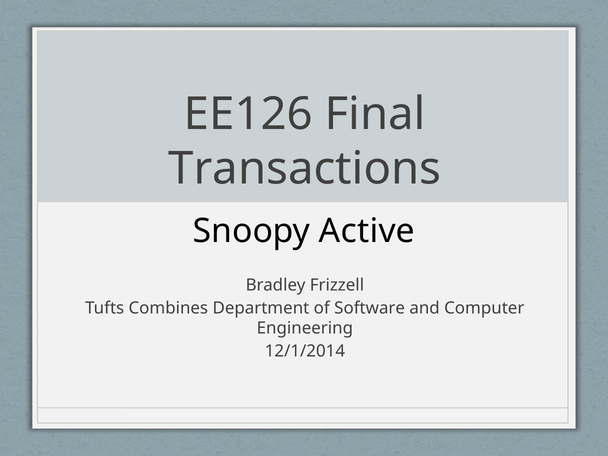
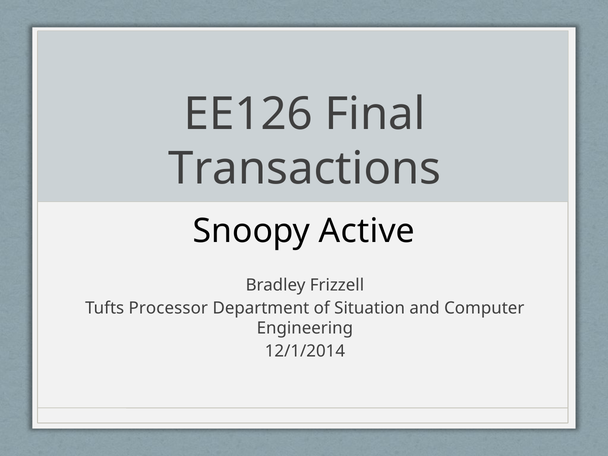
Combines: Combines -> Processor (168, 308)
Software: Software -> Situation (370, 308)
